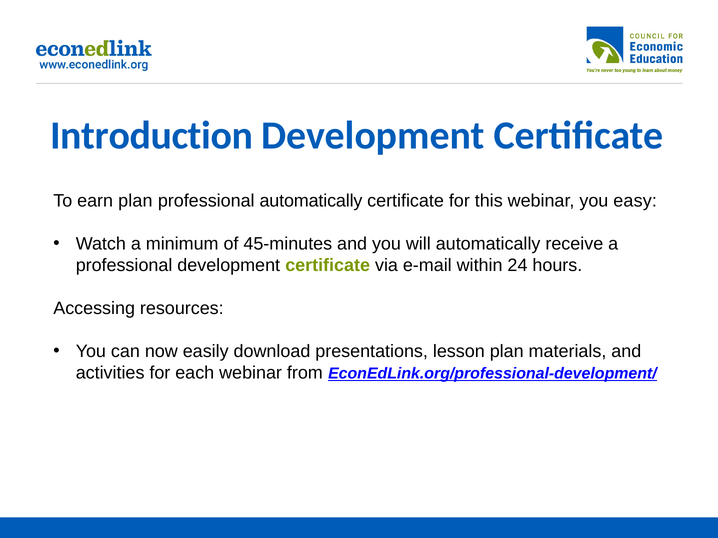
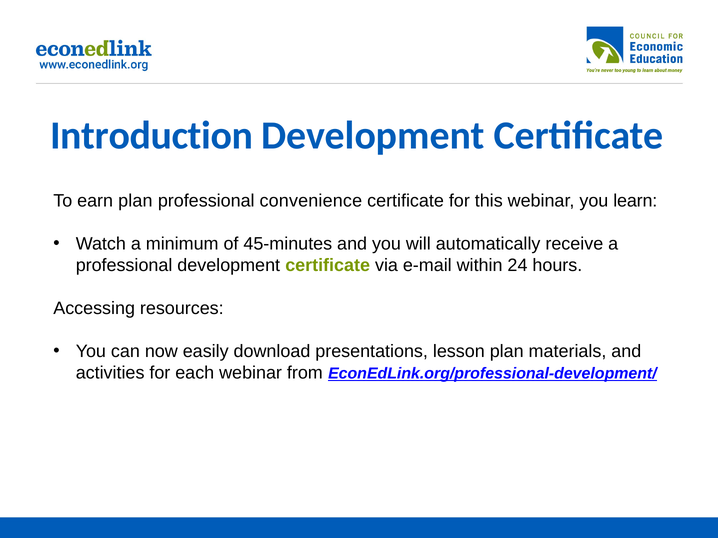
professional automatically: automatically -> convenience (311, 201)
easy: easy -> learn (635, 201)
